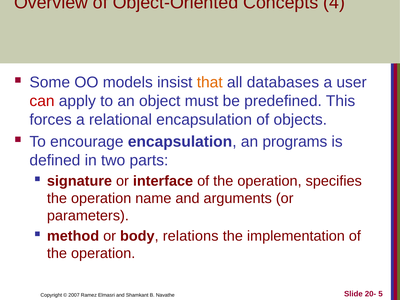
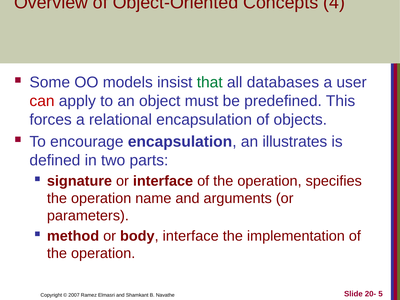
that colour: orange -> green (210, 82)
programs: programs -> illustrates (295, 142)
body relations: relations -> interface (191, 236)
